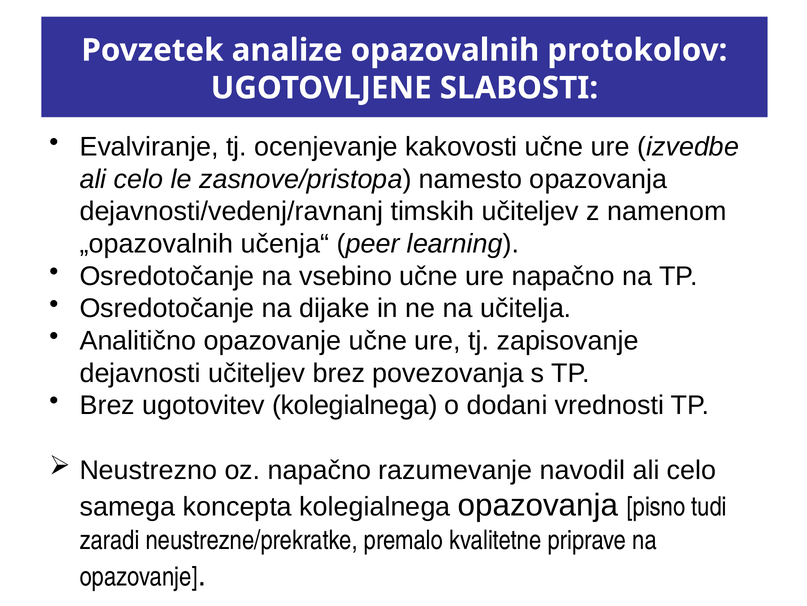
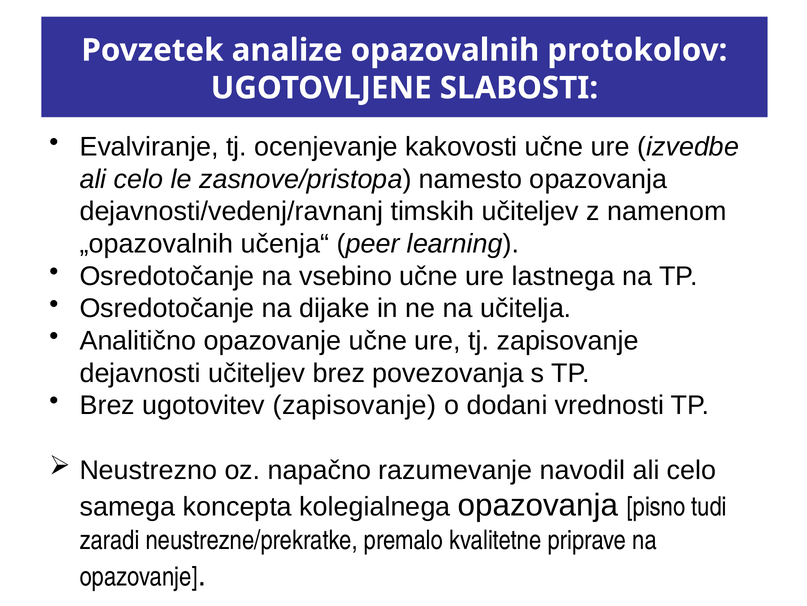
ure napačno: napačno -> lastnega (563, 276)
ugotovitev kolegialnega: kolegialnega -> zapisovanje (354, 405)
